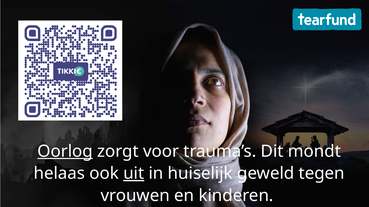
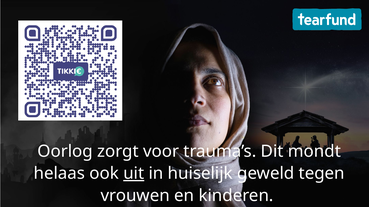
Oorlog underline: present -> none (65, 152)
